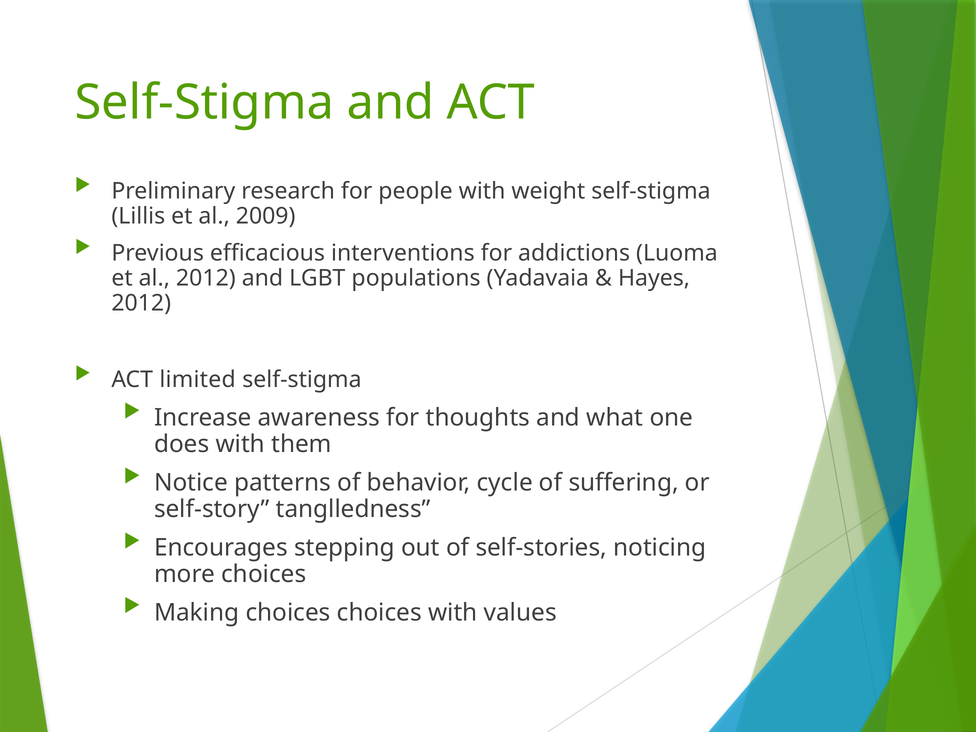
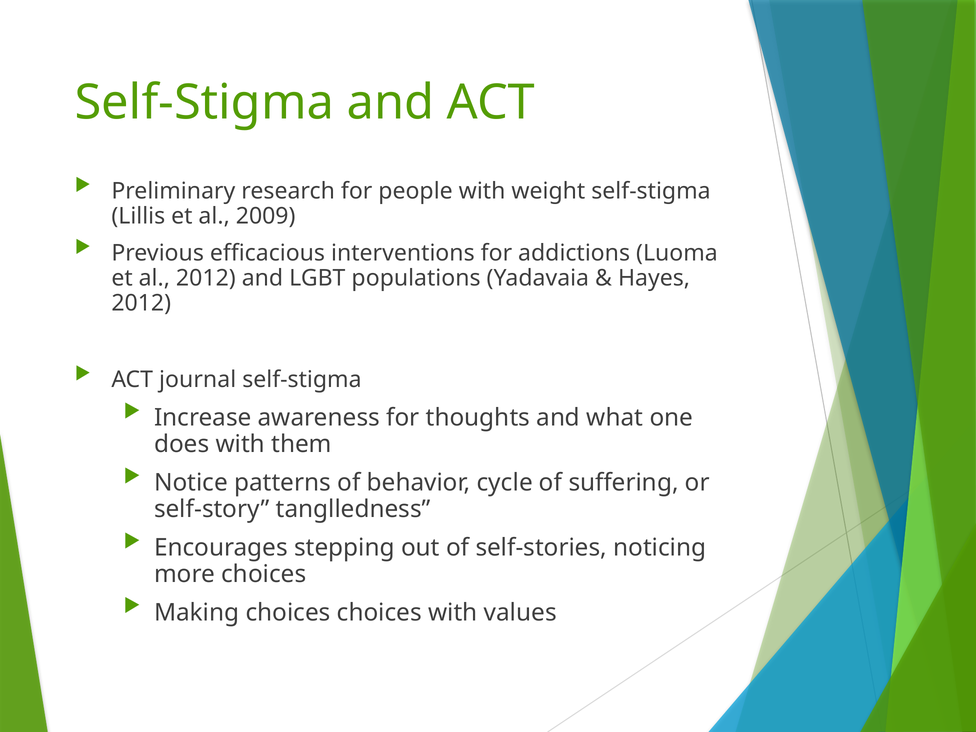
limited: limited -> journal (198, 380)
